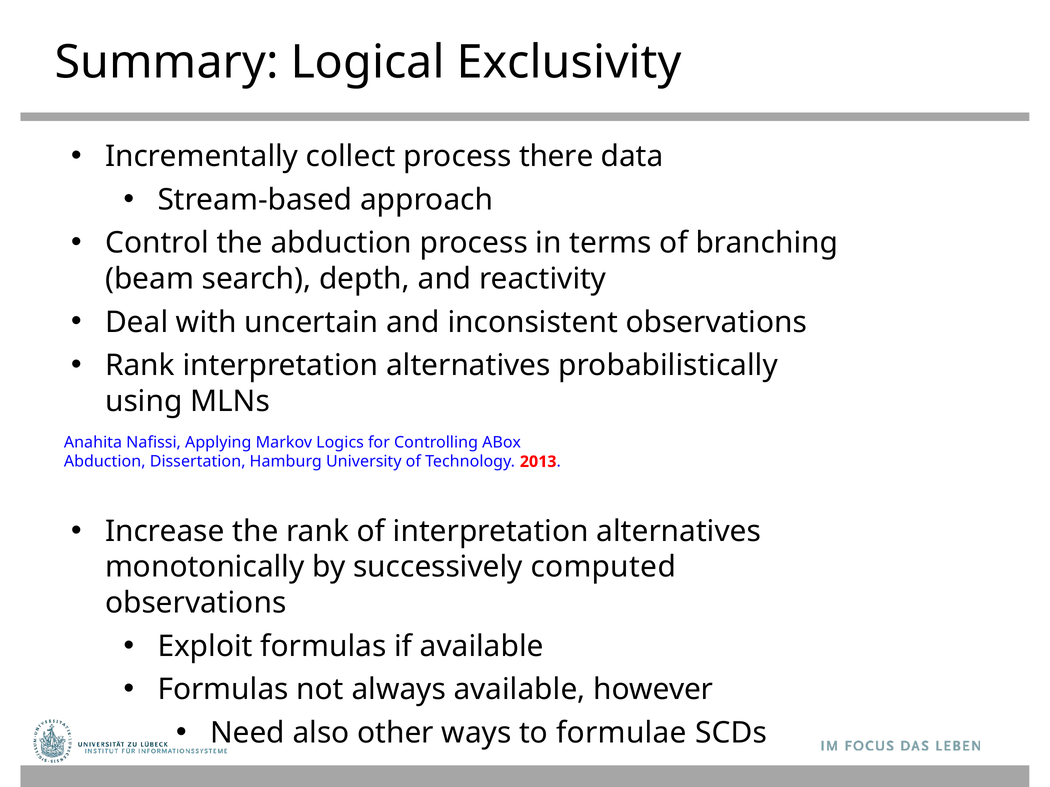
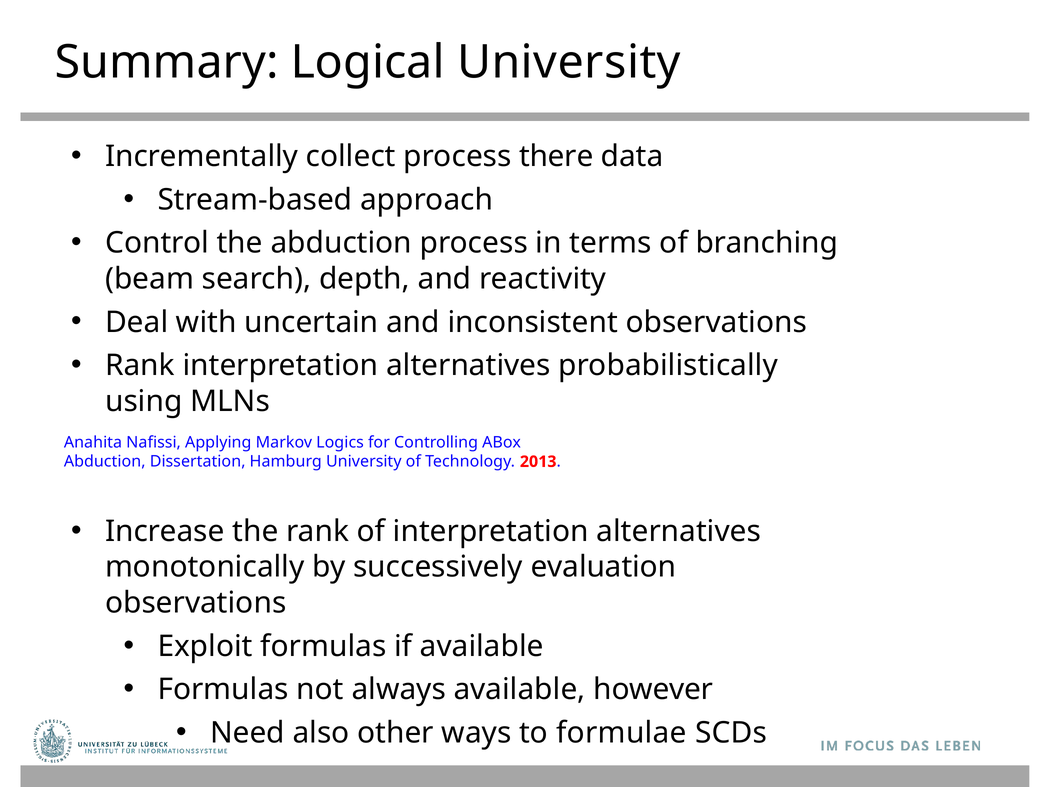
Logical Exclusivity: Exclusivity -> University (569, 62)
computed: computed -> evaluation (603, 567)
